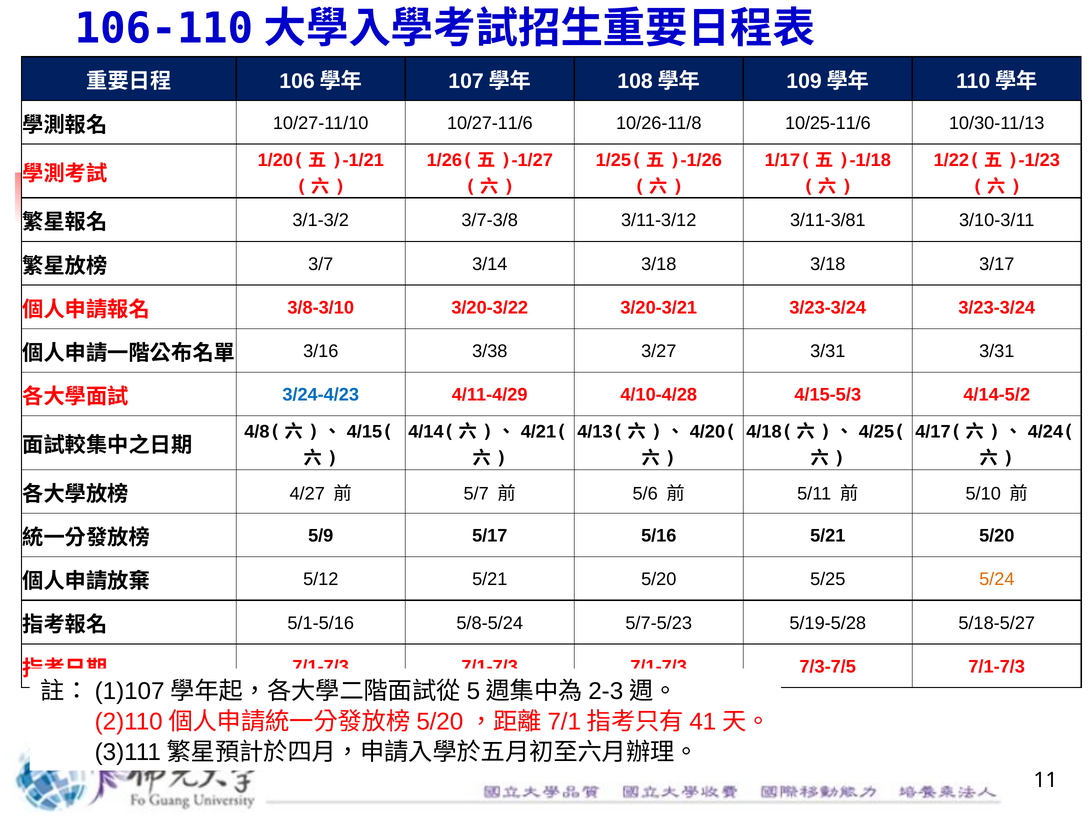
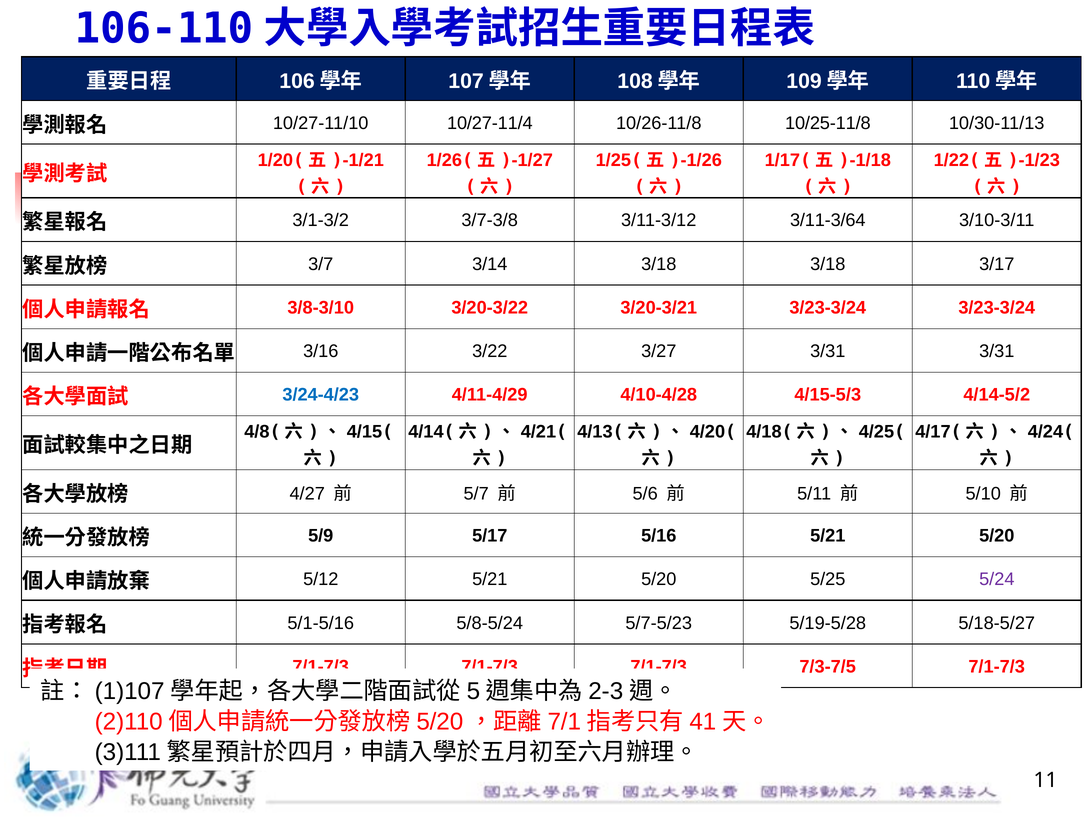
10/27-11/6: 10/27-11/6 -> 10/27-11/4 (490, 123)
10/25-11/6: 10/25-11/6 -> 10/25-11/8 (828, 123)
3/11-3/81: 3/11-3/81 -> 3/11-3/64 (828, 220)
3/38: 3/38 -> 3/22 (490, 351)
5/24 colour: orange -> purple (997, 579)
